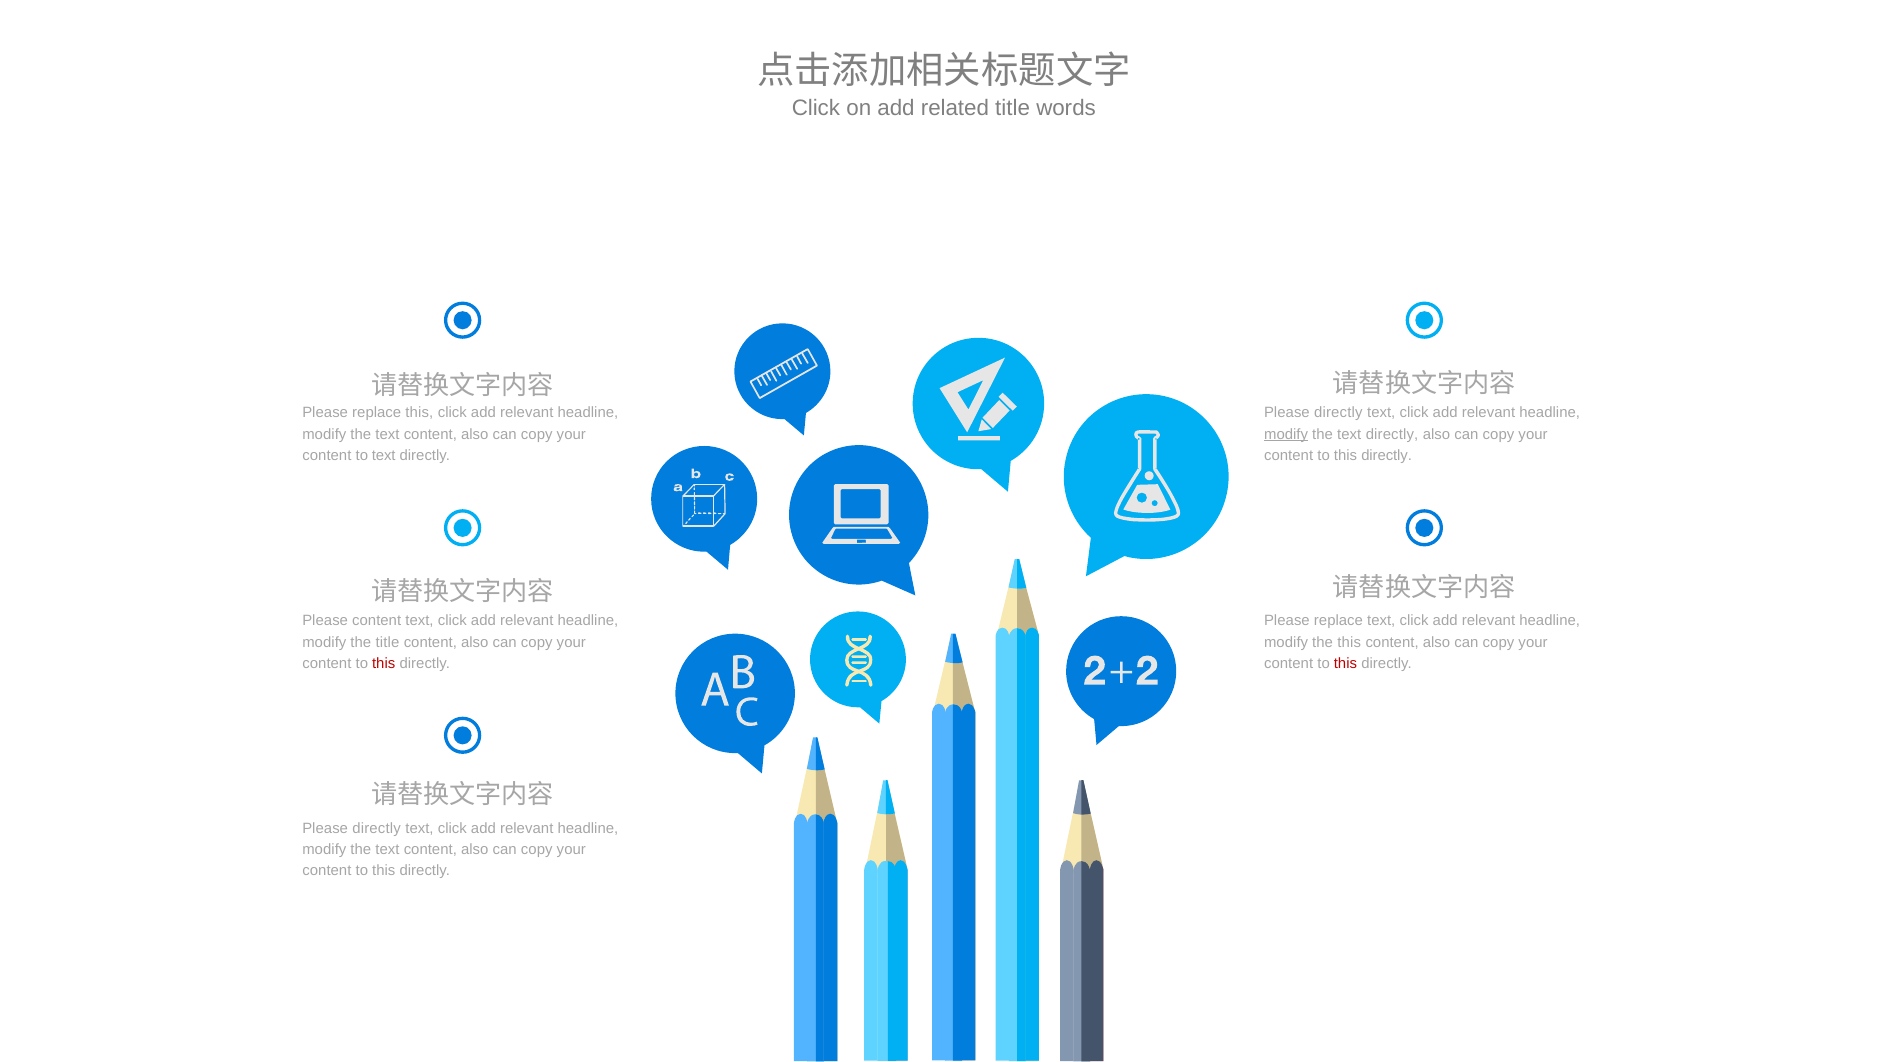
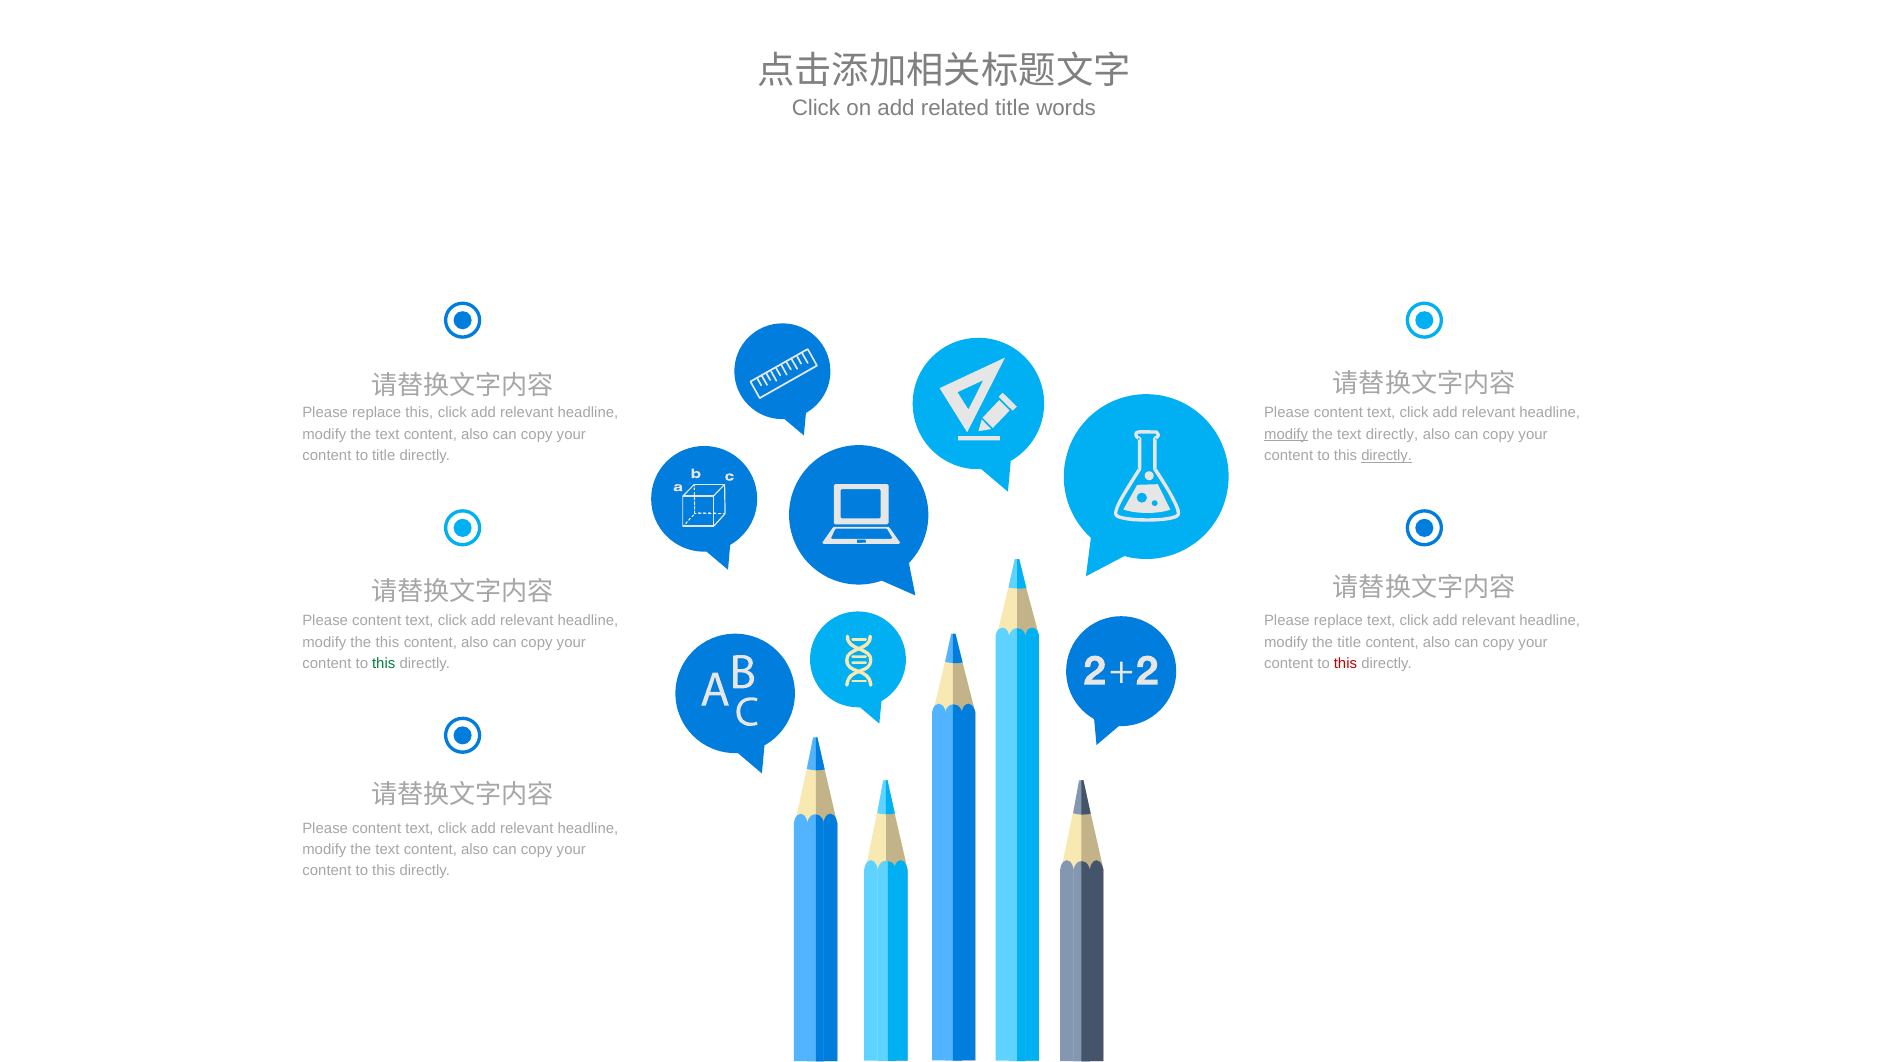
directly: directly -> content (1338, 413)
to text: text -> title (384, 456)
directly underline: none -> present (1387, 456)
the title: title -> this (387, 642)
the this: this -> title (1349, 642)
this colour: red -> green (384, 663)
directly: directly -> content (377, 828)
